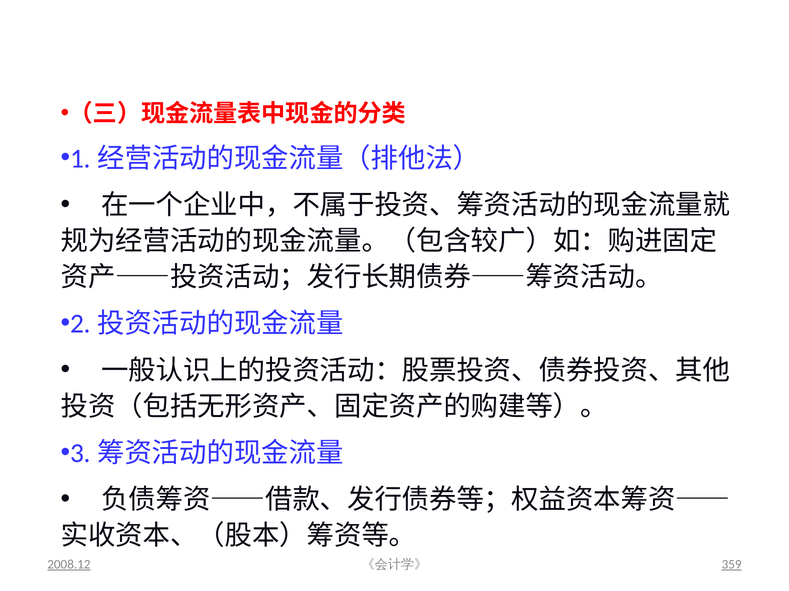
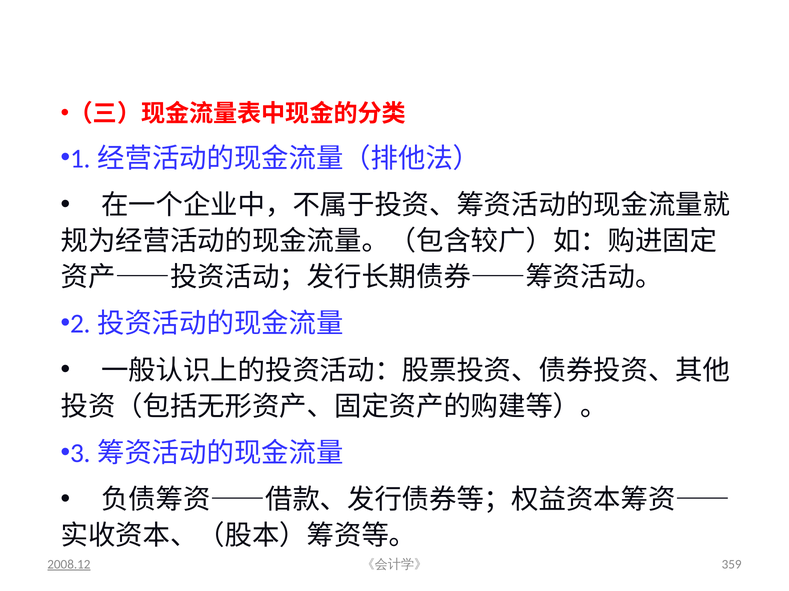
359 underline: present -> none (732, 565)
